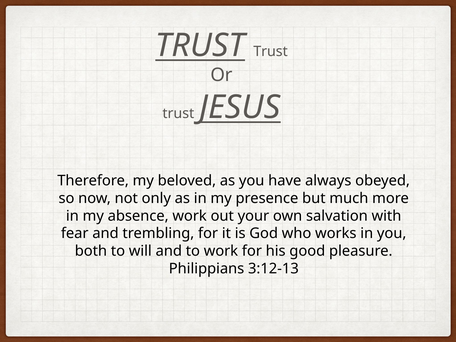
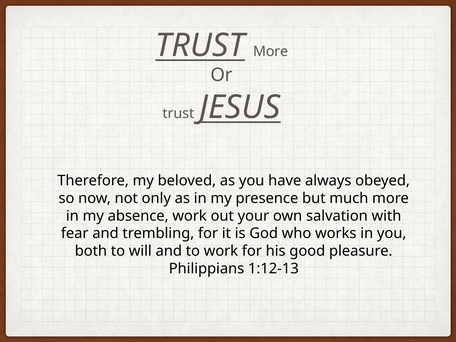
Trust: Trust -> More (271, 51)
3:12-13: 3:12-13 -> 1:12-13 (273, 269)
